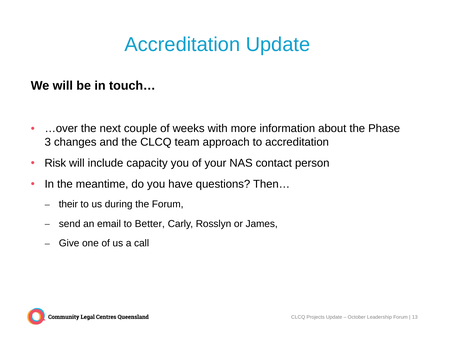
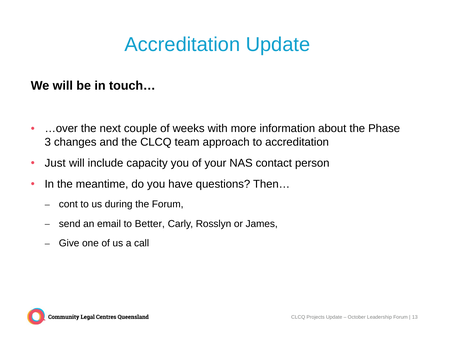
Risk: Risk -> Just (55, 163)
their: their -> cont (68, 204)
